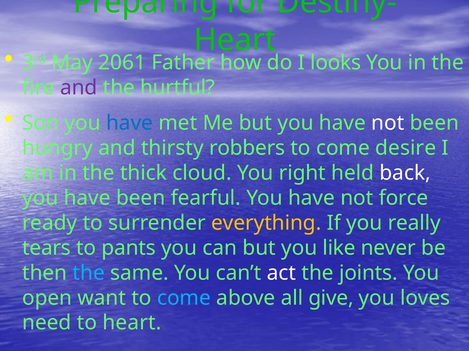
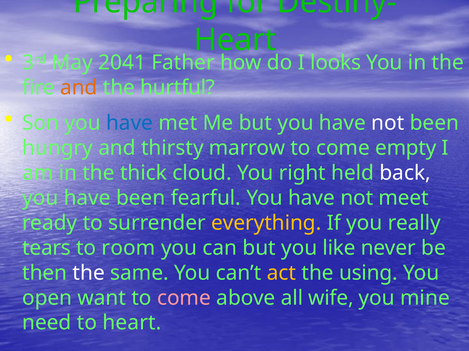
2061: 2061 -> 2041 (122, 63)
and colour: purple -> orange (79, 88)
robbers: robbers -> marrow (247, 148)
desire: desire -> empty (406, 148)
force: force -> meet (404, 198)
pants: pants -> room (129, 248)
the colour: light blue -> white (89, 273)
act colour: white -> yellow (281, 273)
joints: joints -> using (368, 273)
come colour: light blue -> pink (184, 298)
give: give -> wife (331, 298)
loves: loves -> mine (425, 298)
